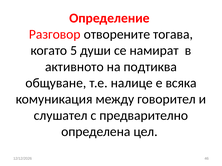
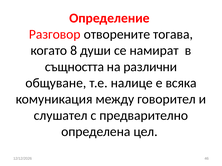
5: 5 -> 8 (74, 51)
активното: активното -> същността (74, 67)
подтиква: подтиква -> различни (150, 67)
